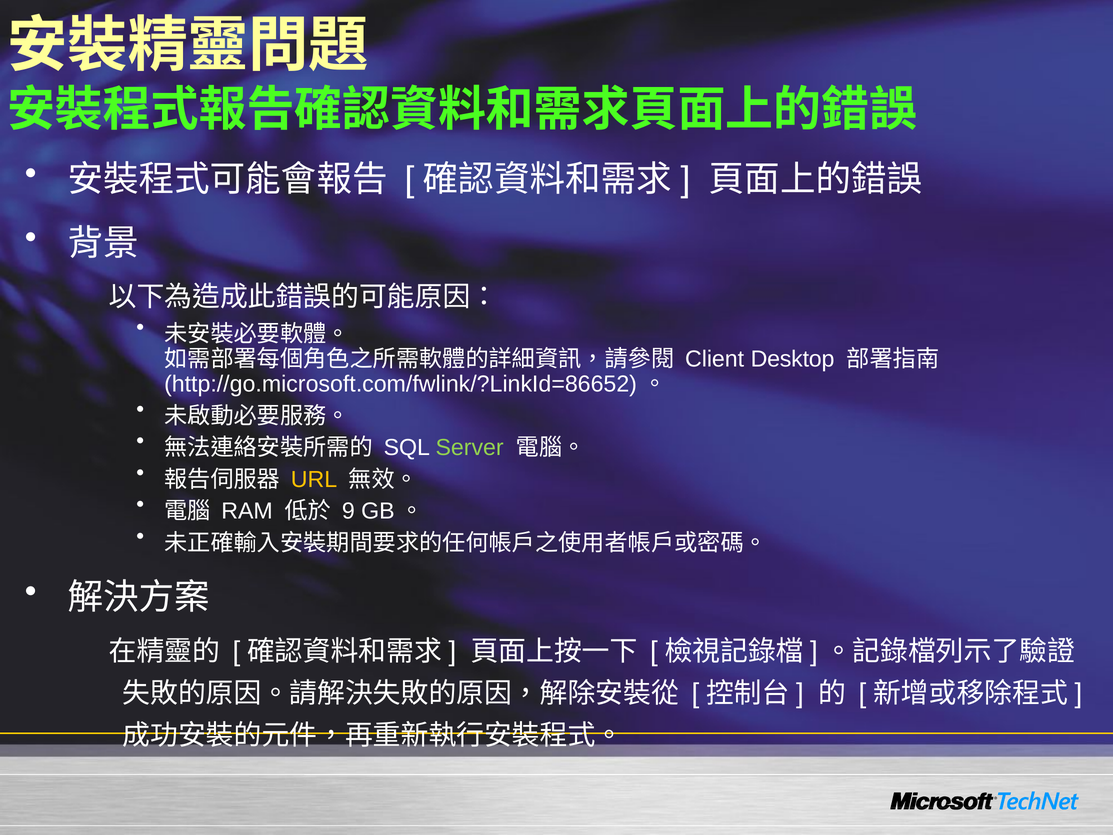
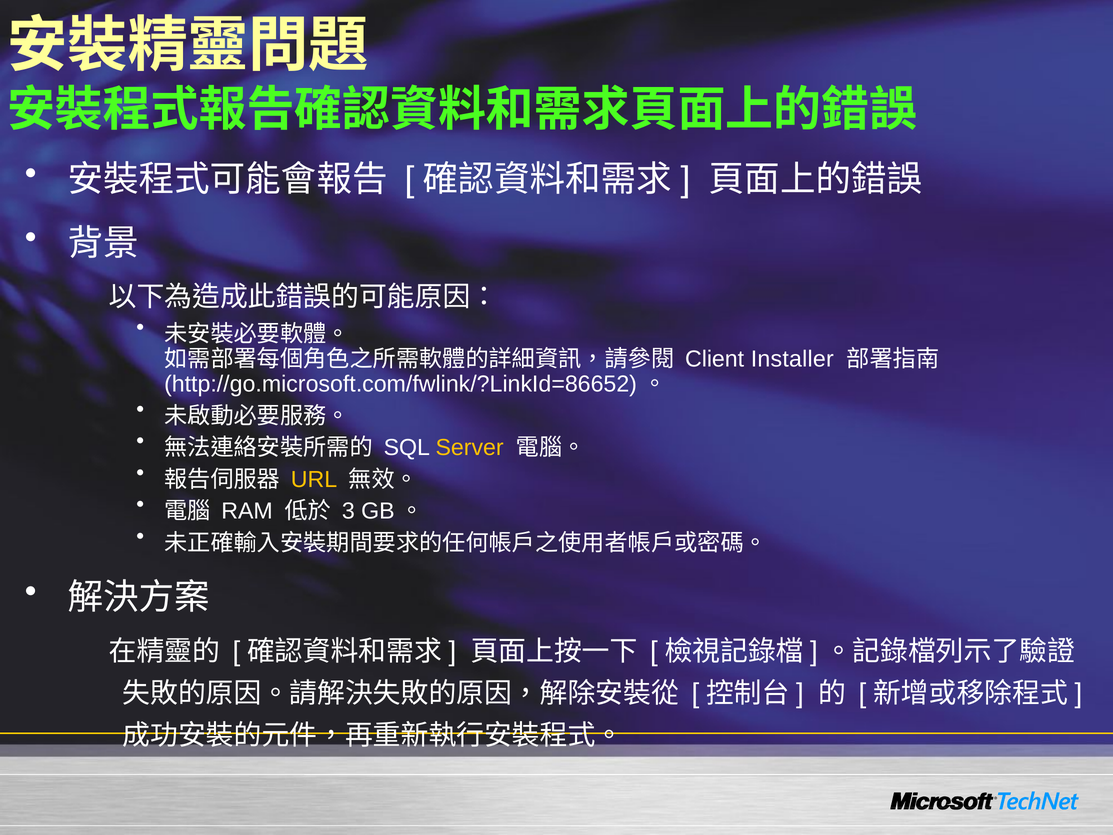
Desktop: Desktop -> Installer (792, 359)
Server colour: light green -> yellow (470, 448)
9: 9 -> 3 (348, 511)
